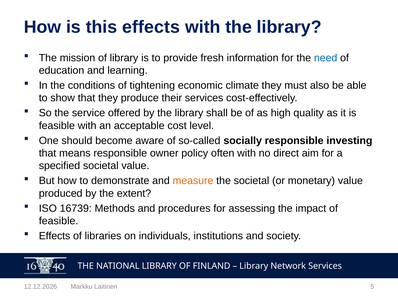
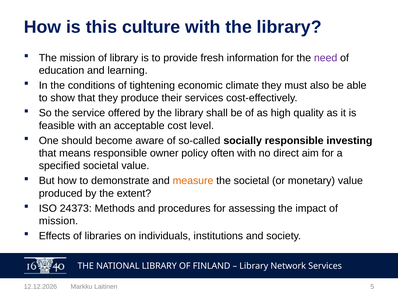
this effects: effects -> culture (151, 27)
need colour: blue -> purple (326, 58)
16739: 16739 -> 24373 (76, 209)
feasible: feasible -> mission (59, 221)
